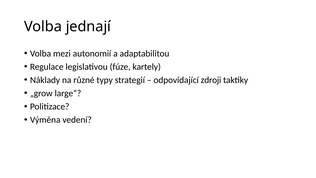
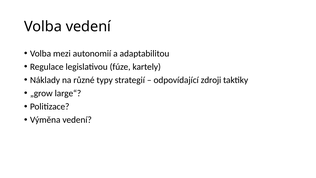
Volba jednají: jednají -> vedení (88, 27)
